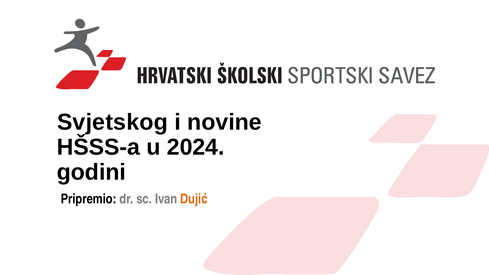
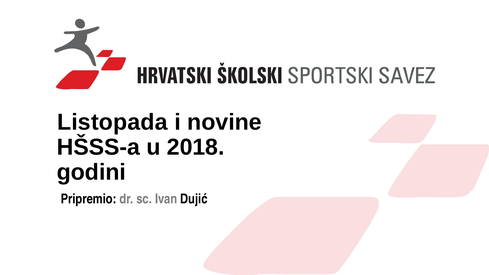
Svjetskog: Svjetskog -> Listopada (112, 122)
2024: 2024 -> 2018 (196, 147)
Dujić colour: orange -> black (194, 199)
